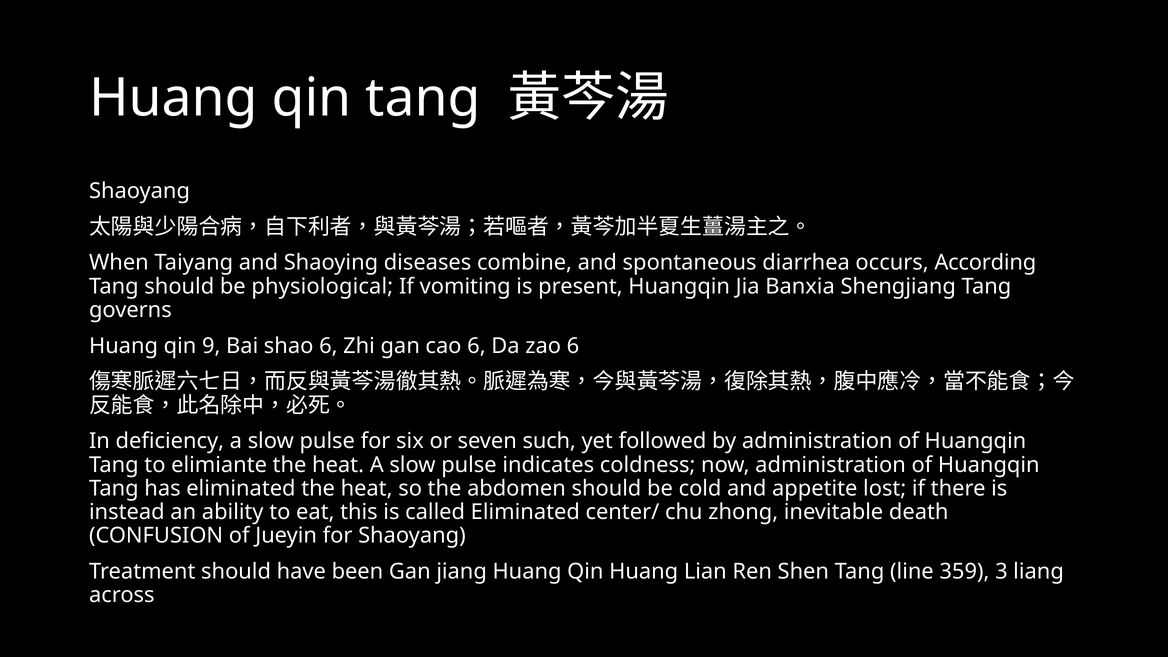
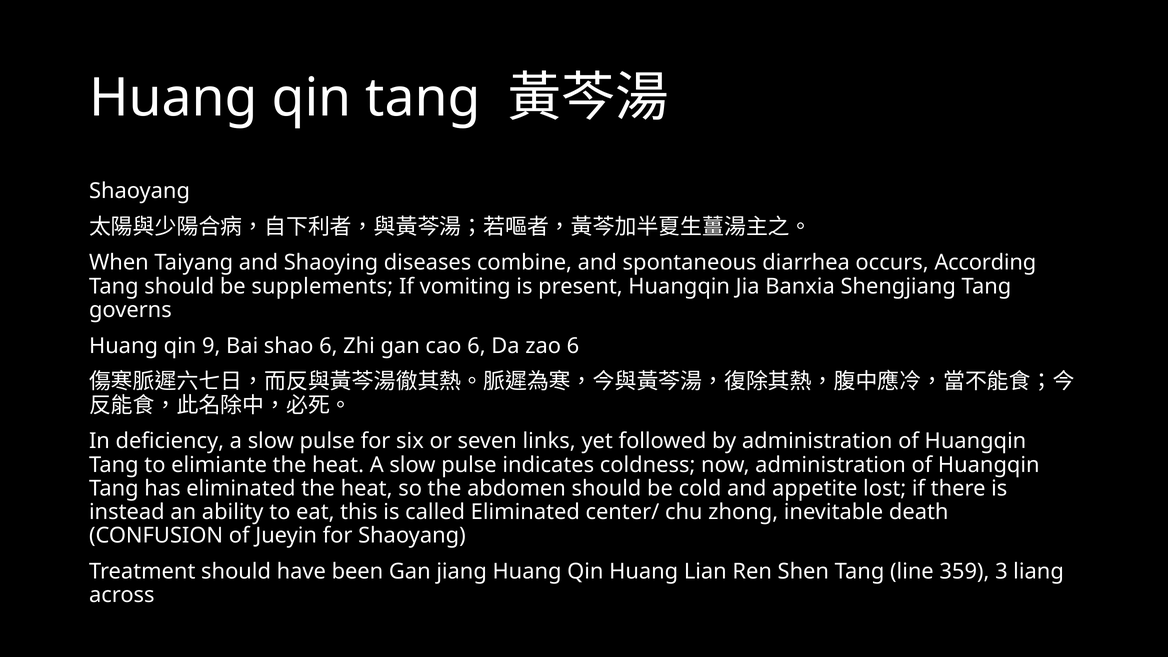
physiological: physiological -> supplements (322, 286)
such: such -> links (549, 441)
